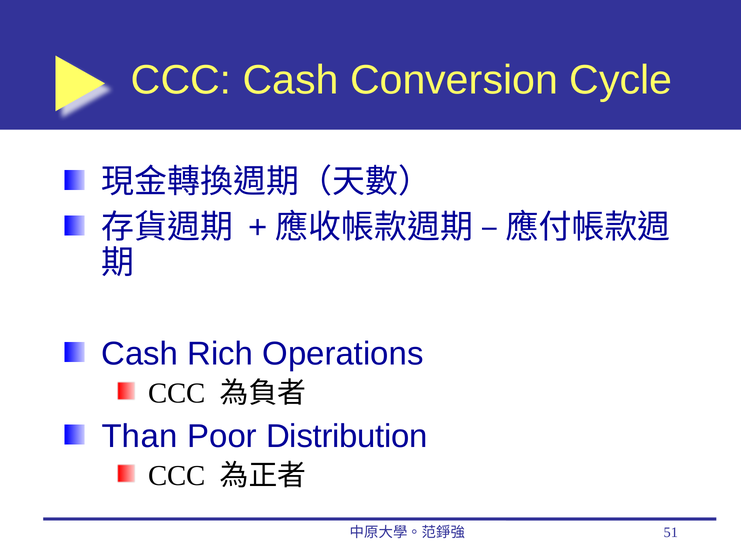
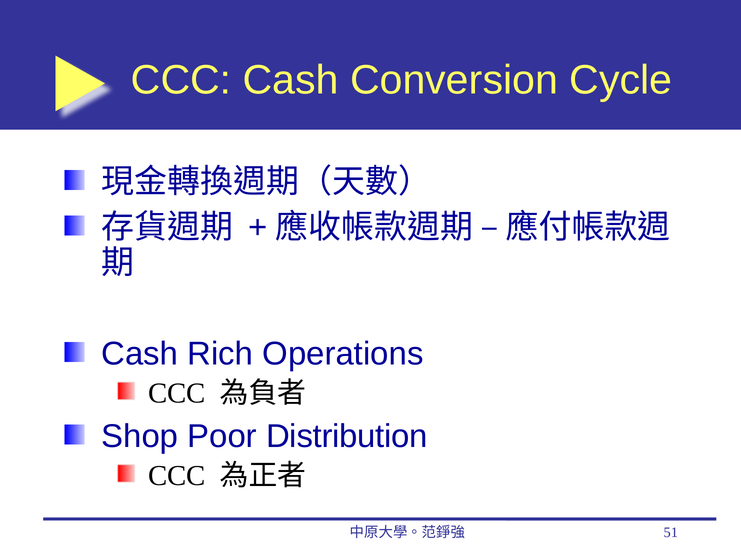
Than: Than -> Shop (140, 436)
